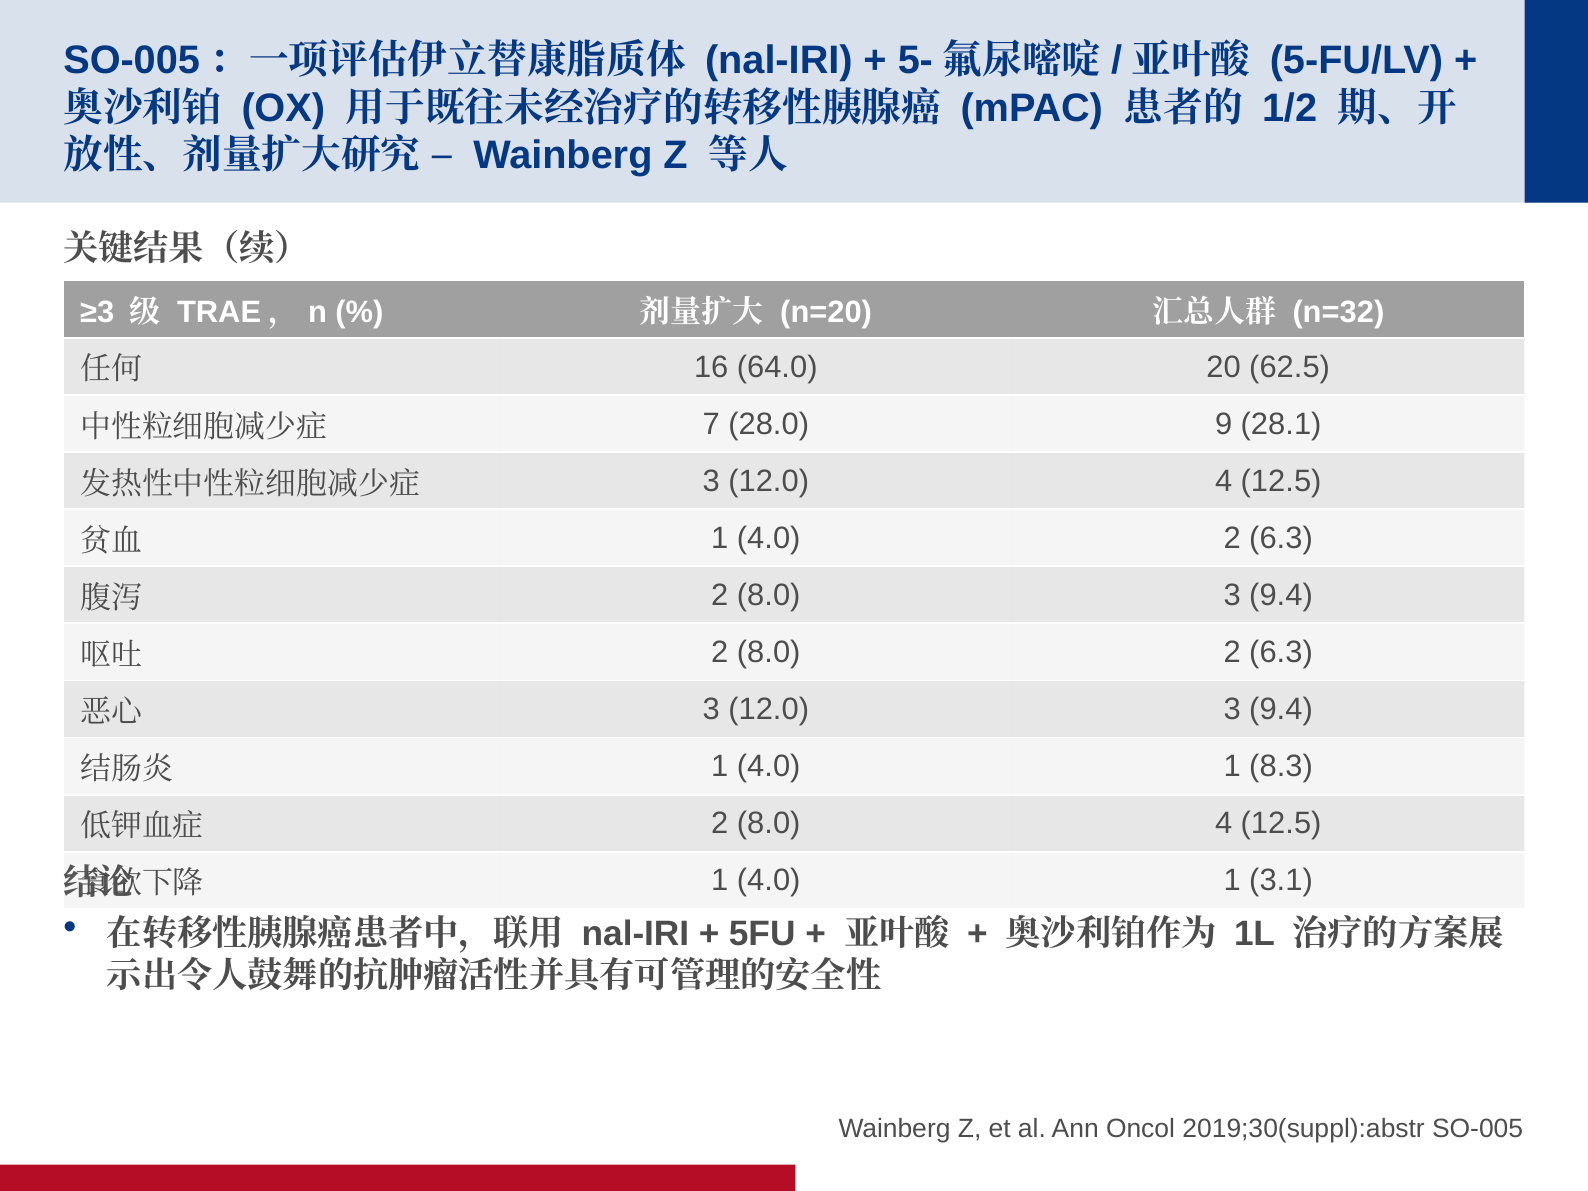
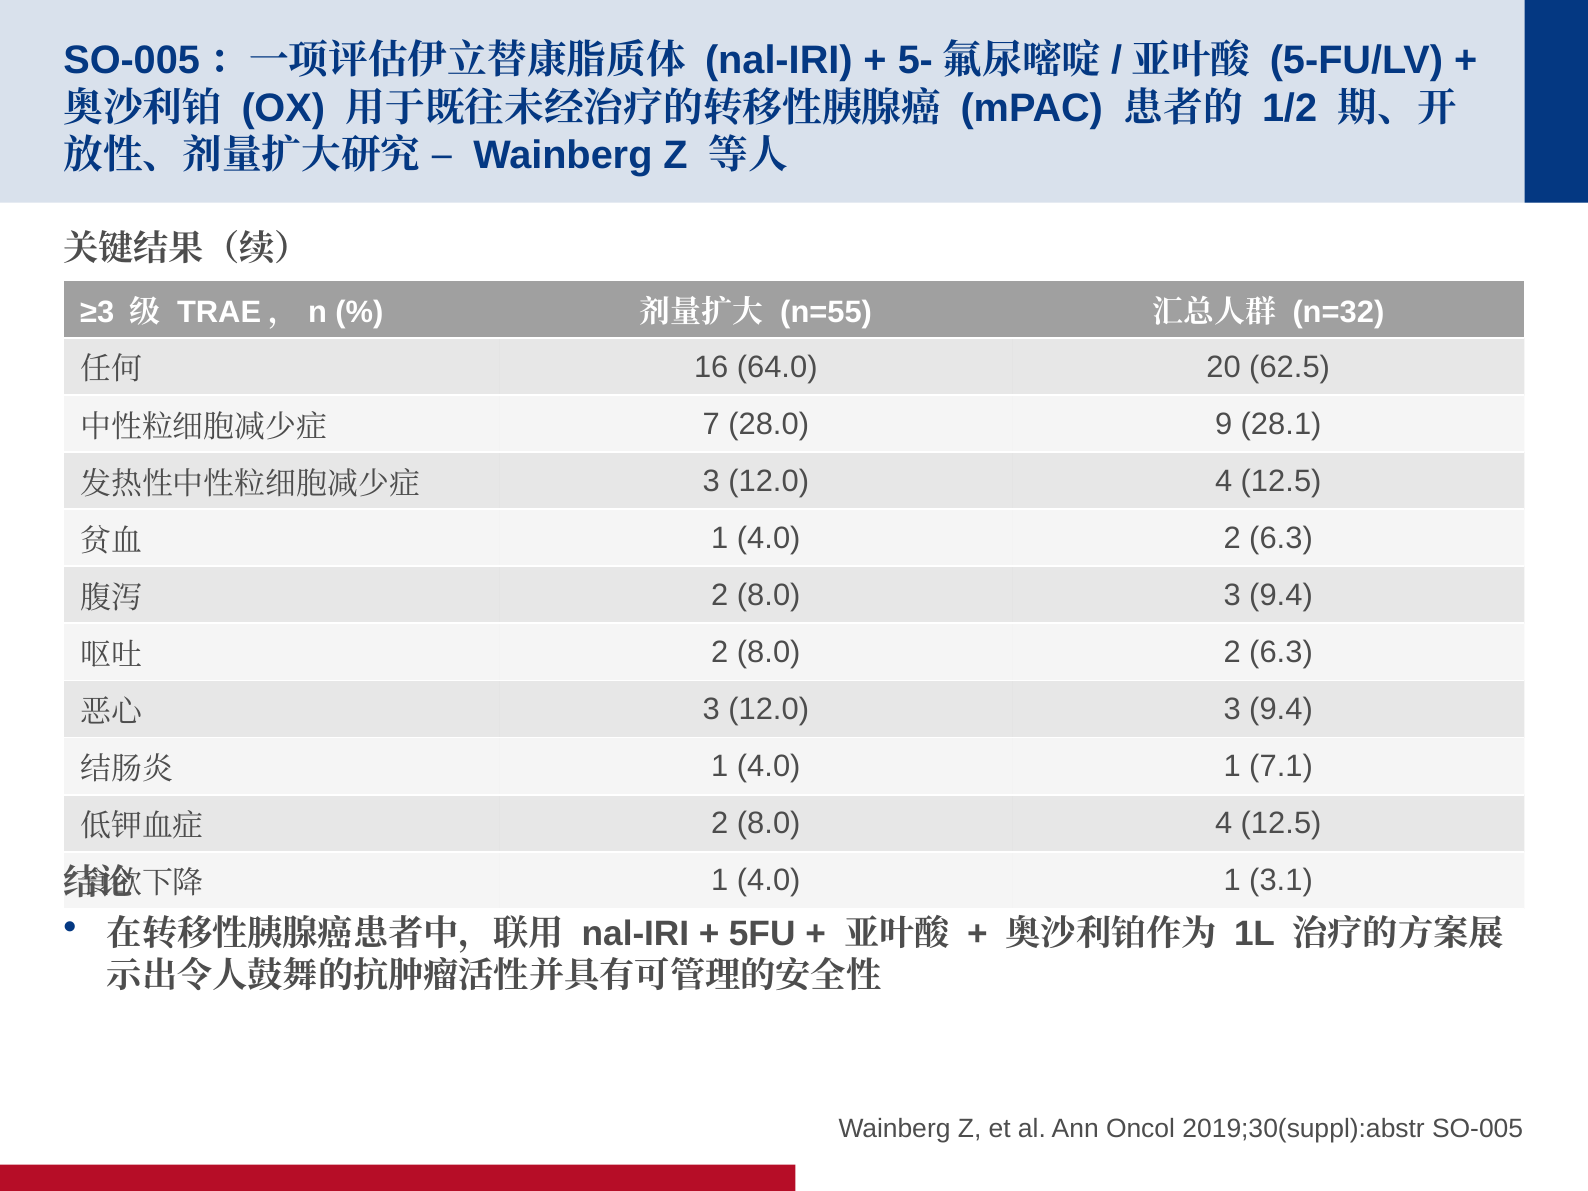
n=20: n=20 -> n=55 (826, 313)
8.3: 8.3 -> 7.1 (1281, 767)
